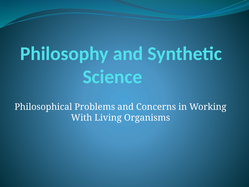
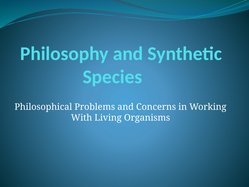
Science: Science -> Species (112, 77)
